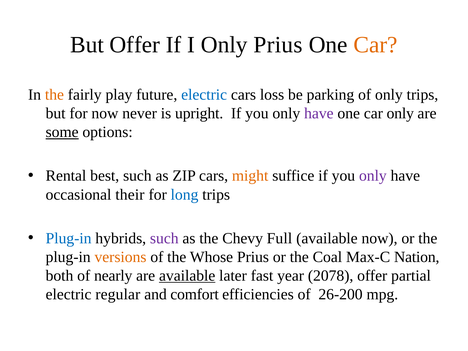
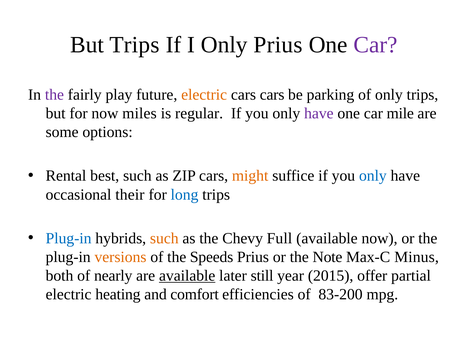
But Offer: Offer -> Trips (135, 45)
Car colour: orange -> purple (376, 45)
the colour: orange -> purple (54, 95)
electric colour: blue -> orange (204, 95)
cars loss: loss -> cars (272, 95)
never: never -> miles (140, 113)
upright: upright -> regular (199, 113)
car only: only -> mile (400, 113)
some underline: present -> none (62, 132)
only colour: purple -> blue (373, 176)
such colour: purple -> orange (164, 238)
Whose: Whose -> Speeds (212, 257)
Coal: Coal -> Note (327, 257)
Nation: Nation -> Minus (417, 257)
fast: fast -> still (262, 276)
2078: 2078 -> 2015 (331, 276)
regular: regular -> heating (118, 294)
26-200: 26-200 -> 83-200 (341, 294)
